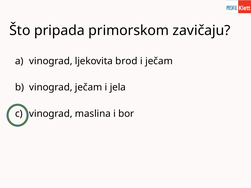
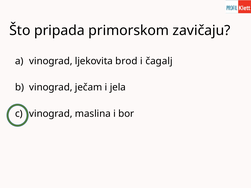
i ječam: ječam -> čagalj (159, 61)
